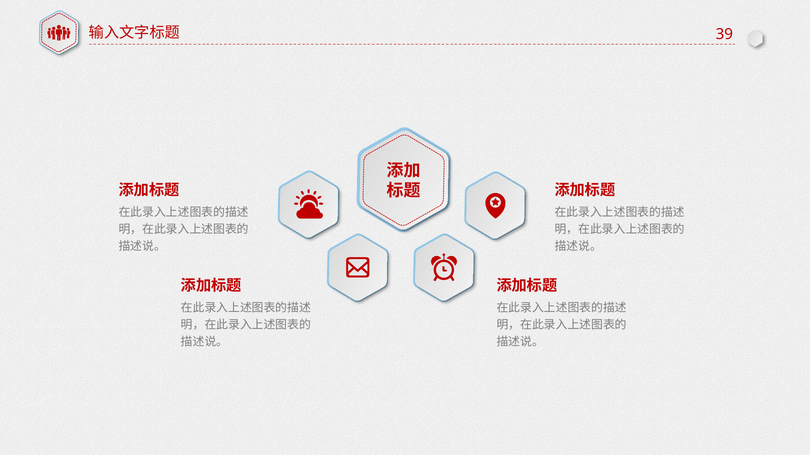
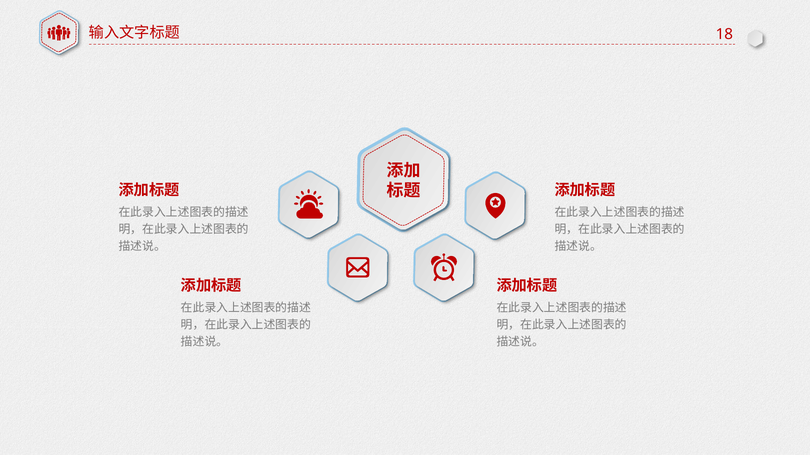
39: 39 -> 18 (724, 35)
